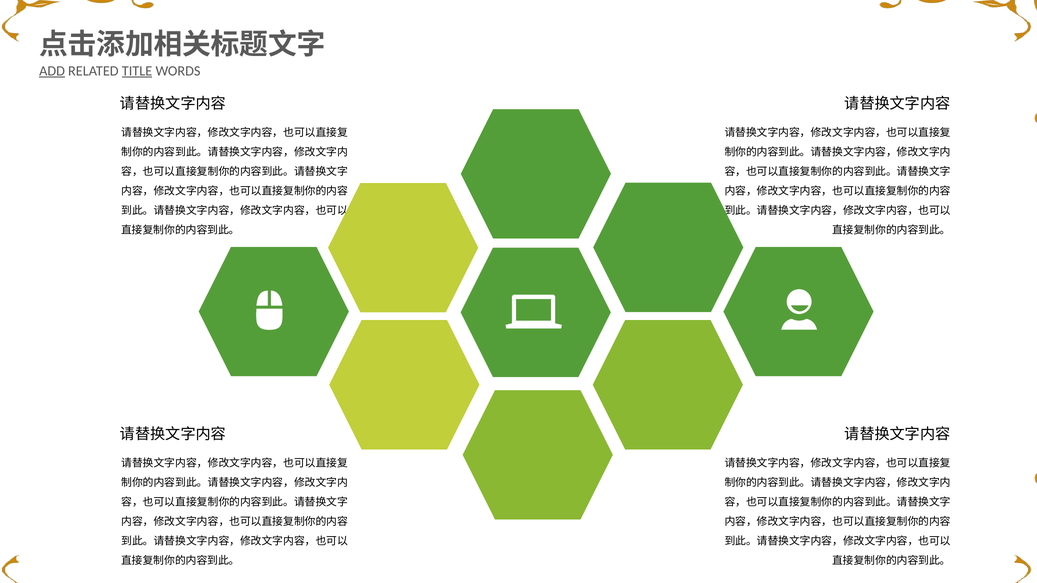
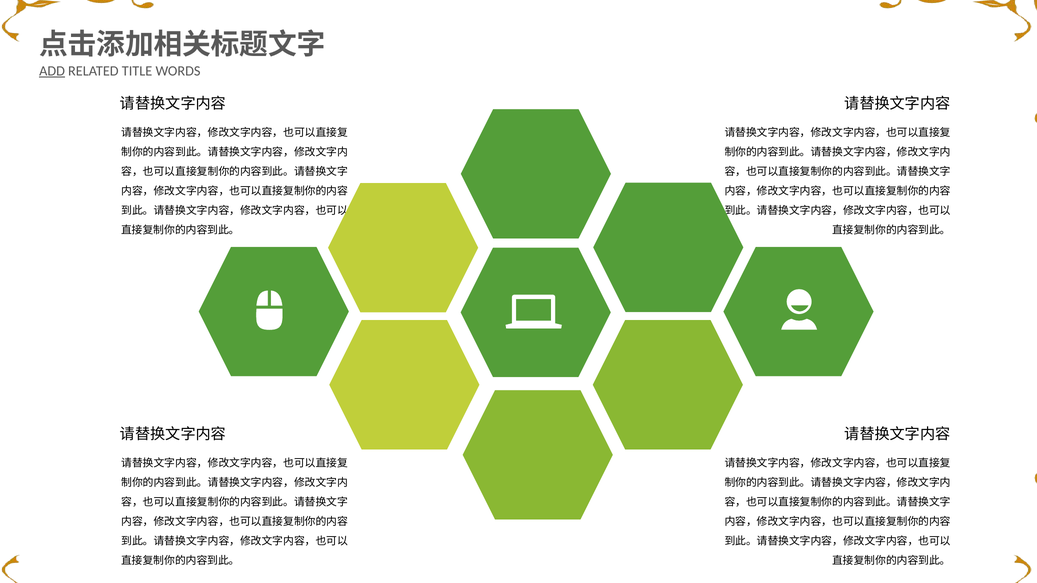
TITLE underline: present -> none (137, 71)
